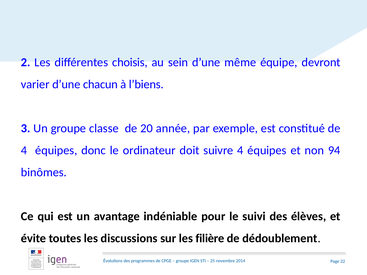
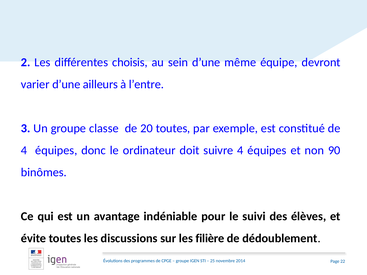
chacun: chacun -> ailleurs (100, 84)
l’biens: l’biens -> l’entre (146, 84)
20 année: année -> toutes (173, 129)
94: 94 -> 90 (334, 151)
